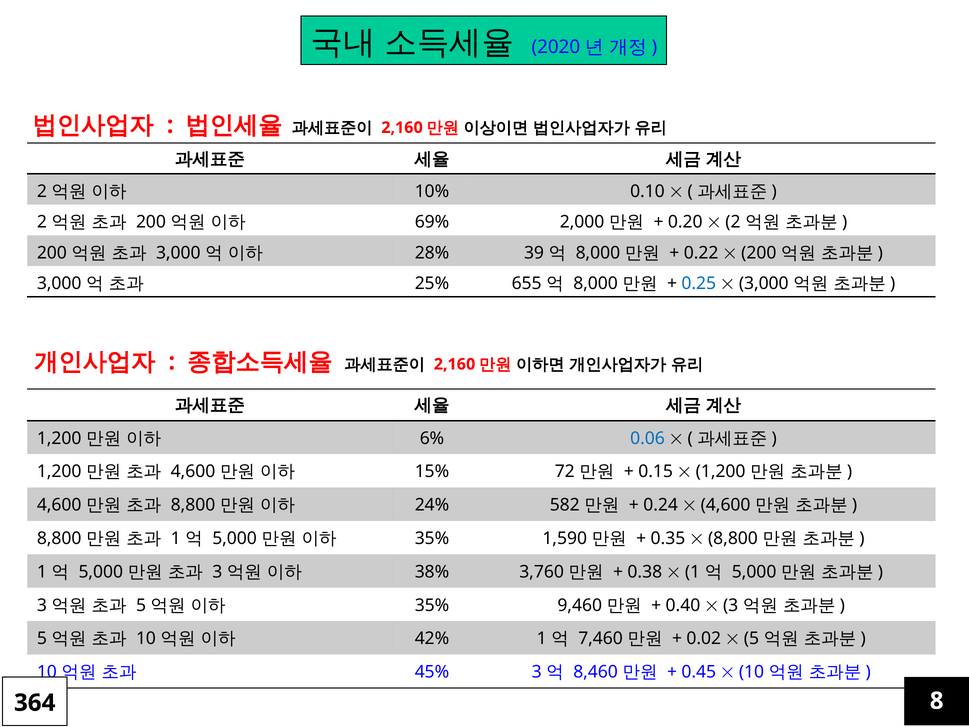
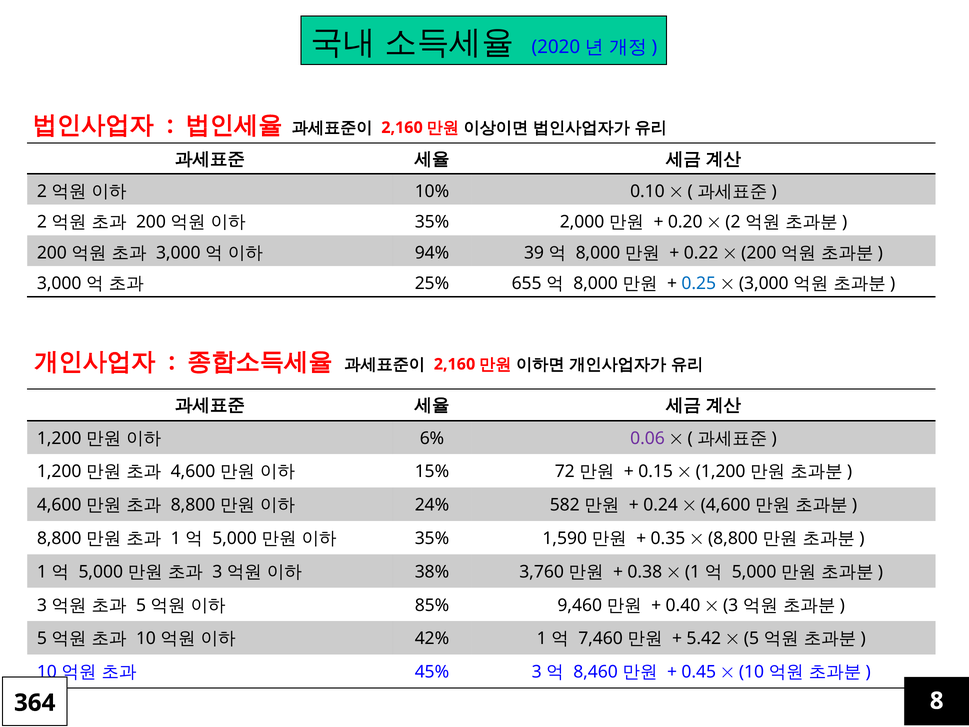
69%: 69% -> 35% (432, 222)
28%: 28% -> 94% (432, 253)
0.06 colour: blue -> purple (647, 438)
35%: 35% -> 85% (432, 605)
0.02: 0.02 -> 5.42 (704, 638)
